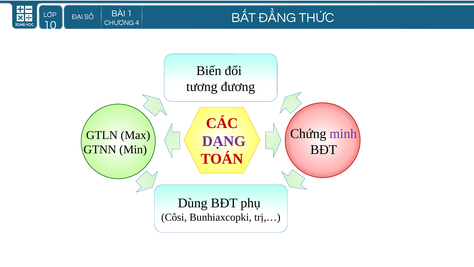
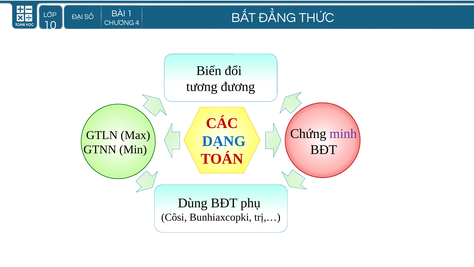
DẠNG colour: purple -> blue (224, 141)
